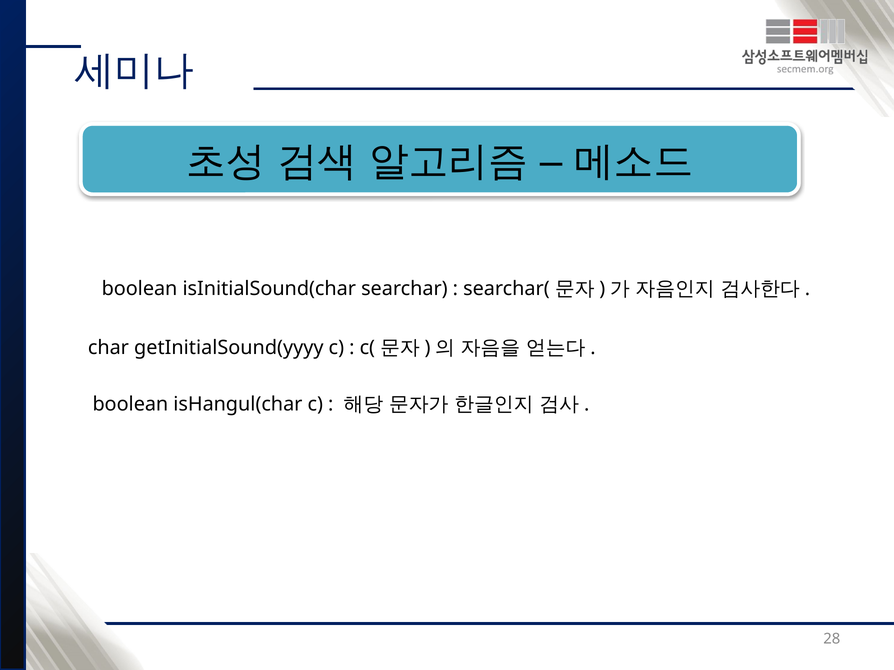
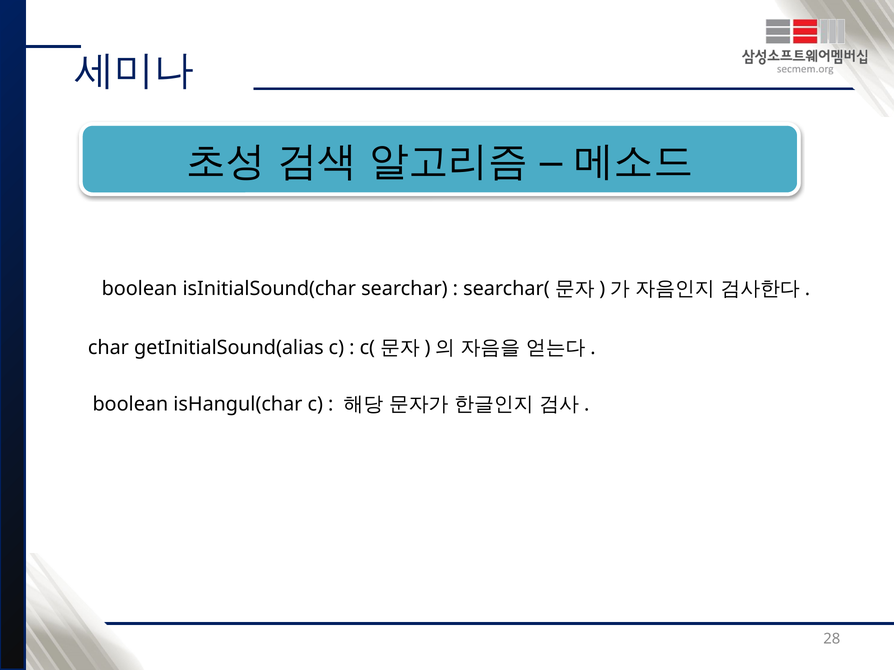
getInitialSound(yyyy: getInitialSound(yyyy -> getInitialSound(alias (229, 348)
